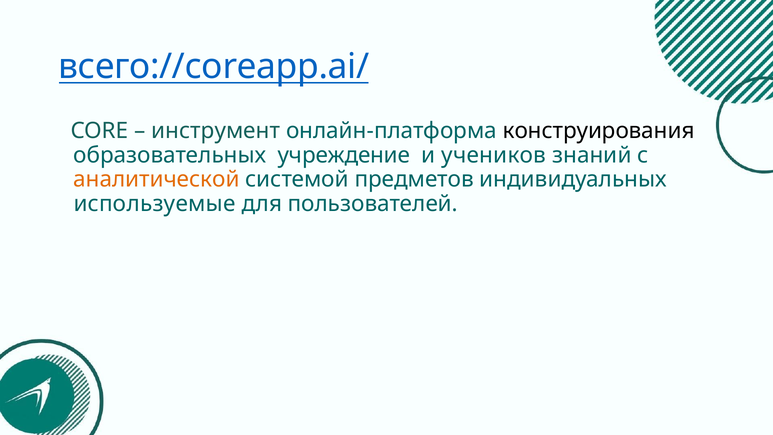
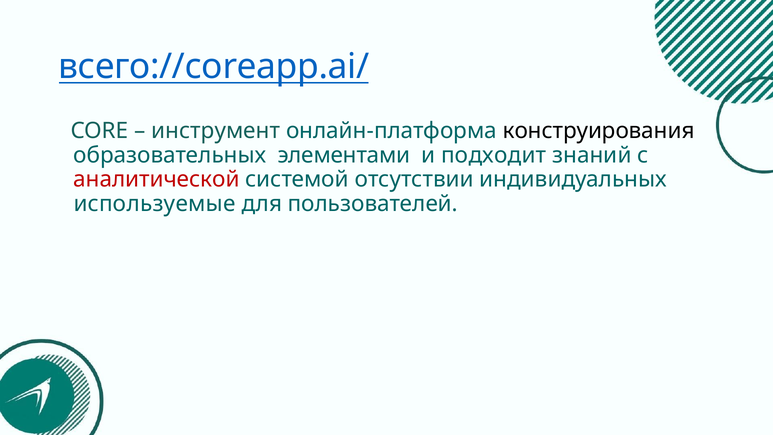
учреждение: учреждение -> элементами (344, 155)
учеников: учеников -> подходит (494, 155)
аналитической colour: orange -> red (156, 179)
предметов: предметов -> отсутствии (414, 179)
